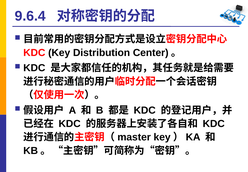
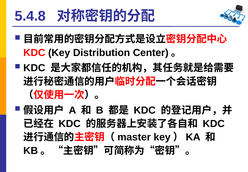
9.6.4: 9.6.4 -> 5.4.8 (30, 16)
